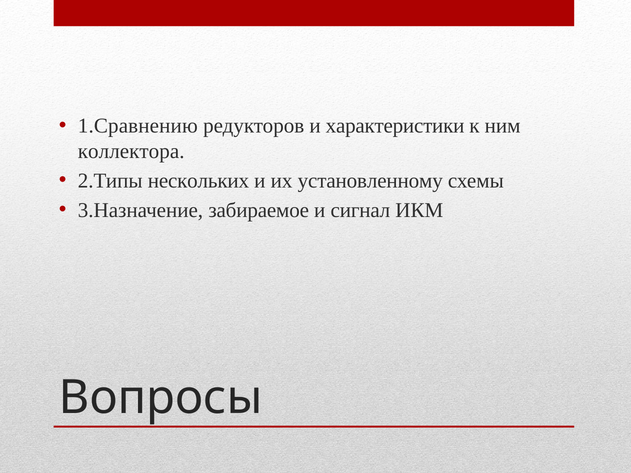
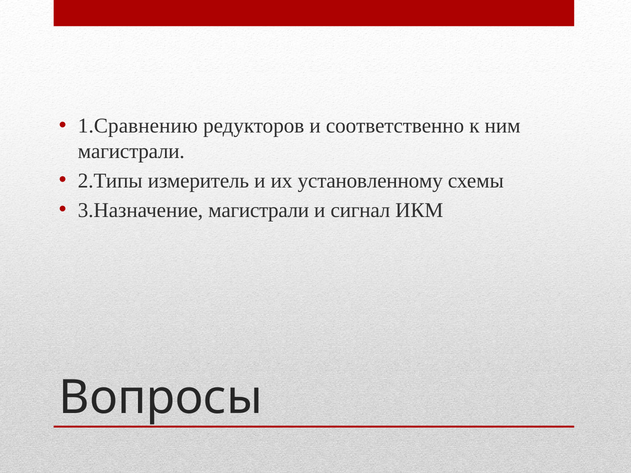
характеристики: характеристики -> соответственно (395, 126)
коллектора: коллектора -> магистрали (131, 151)
нескольких: нескольких -> измеритель (198, 181)
3.Назначение забираемое: забираемое -> магистрали (259, 210)
